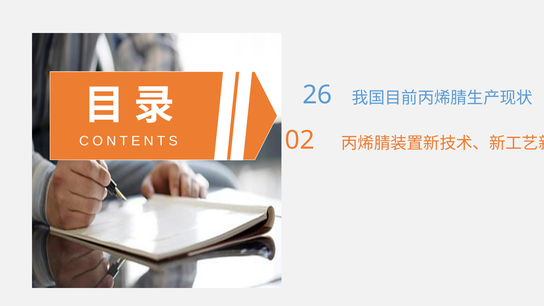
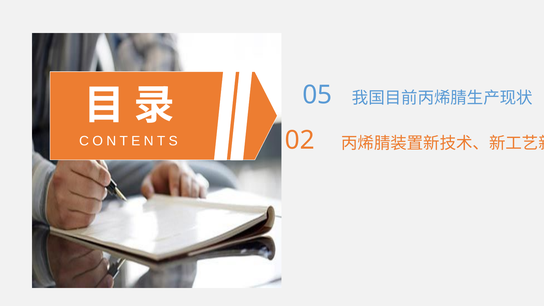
26: 26 -> 05 (317, 95)
